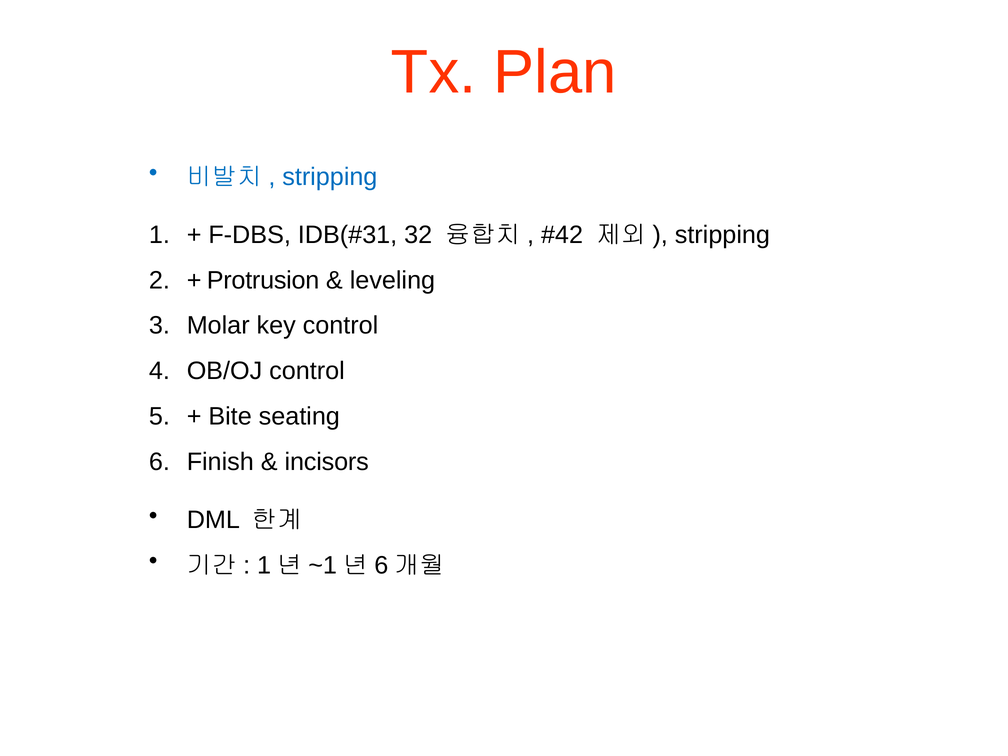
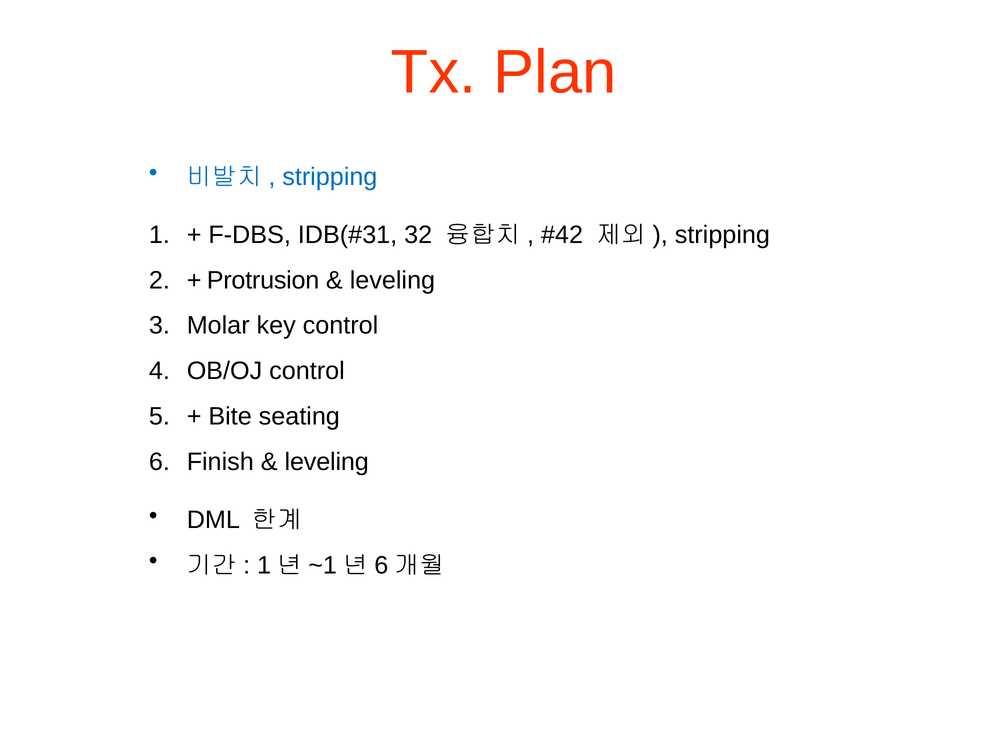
incisors: incisors -> leveling (327, 462)
